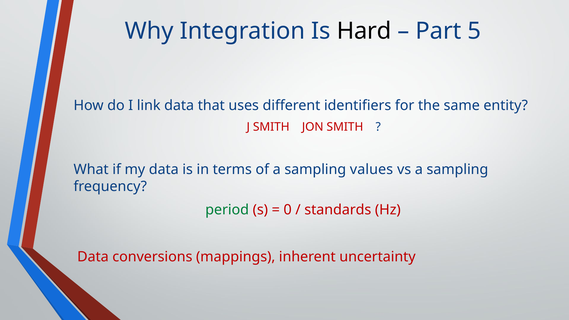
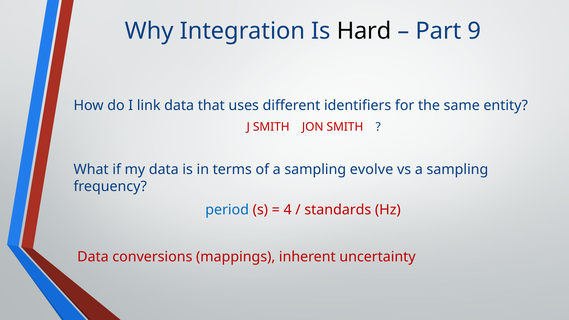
5: 5 -> 9 (474, 31)
values: values -> evolve (372, 169)
period colour: green -> blue (227, 210)
0: 0 -> 4 (288, 210)
